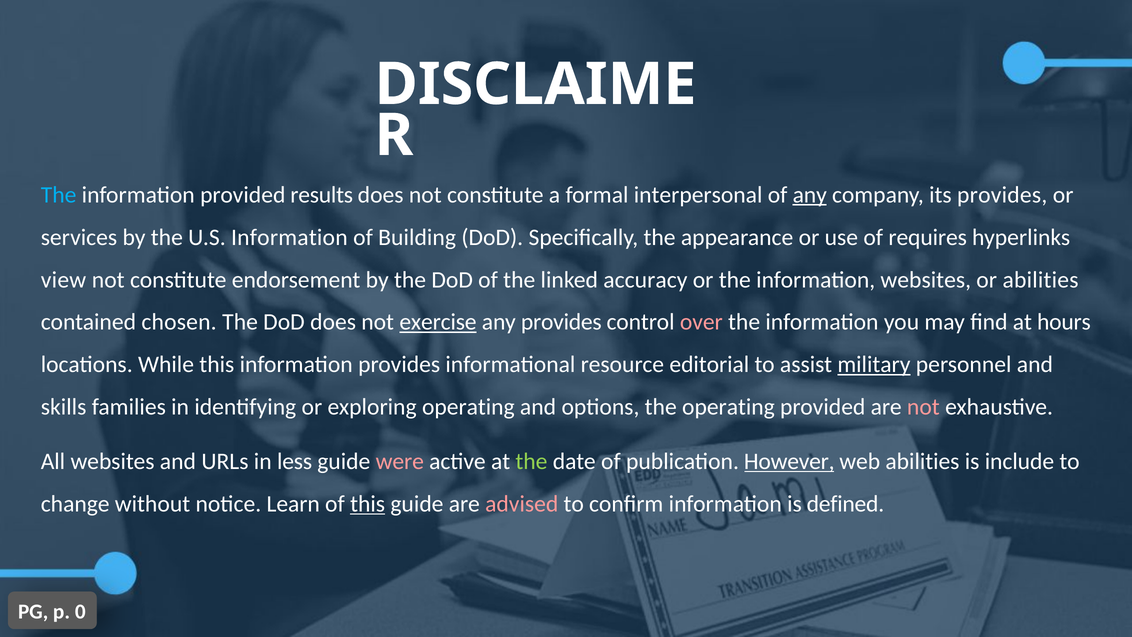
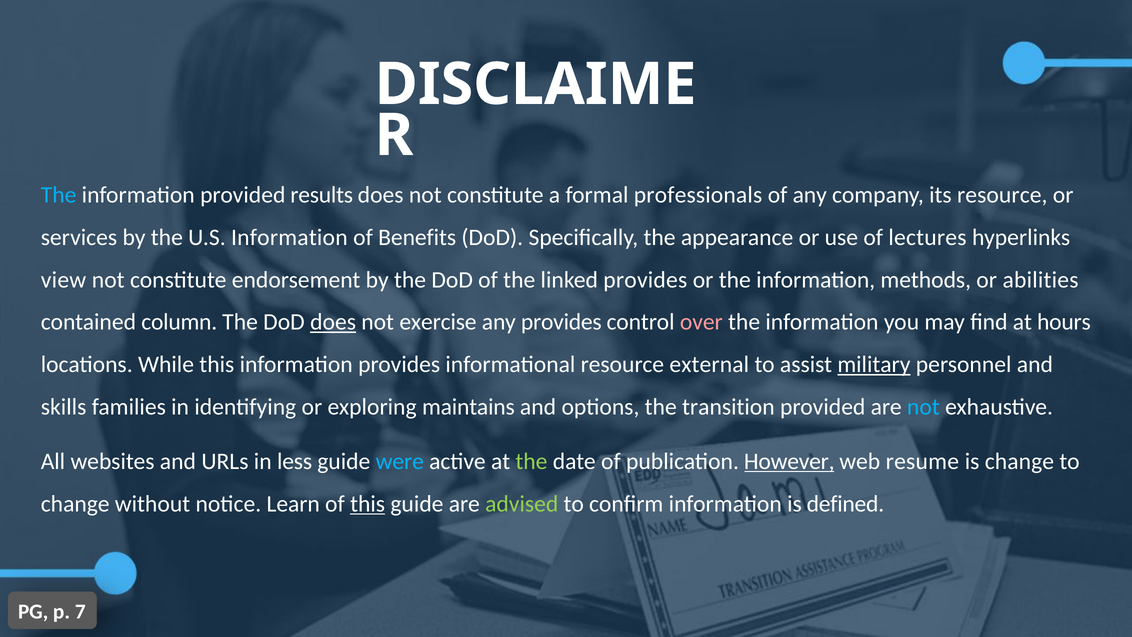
interpersonal: interpersonal -> professionals (698, 195)
any underline: present -> none (810, 195)
its provides: provides -> resource (1002, 195)
Building: Building -> Benefits (417, 237)
requires: requires -> lectures (927, 237)
linked accuracy: accuracy -> provides (645, 280)
information websites: websites -> methods (926, 280)
chosen: chosen -> column (179, 322)
does underline: none -> present (333, 322)
exercise underline: present -> none (438, 322)
editorial: editorial -> external (709, 364)
exploring operating: operating -> maintains (468, 407)
the operating: operating -> transition (728, 407)
not colour: pink -> light blue (923, 407)
were colour: pink -> light blue (400, 461)
web abilities: abilities -> resume (922, 461)
is include: include -> change (1019, 461)
advised colour: pink -> light green (522, 504)
0: 0 -> 7 (80, 612)
